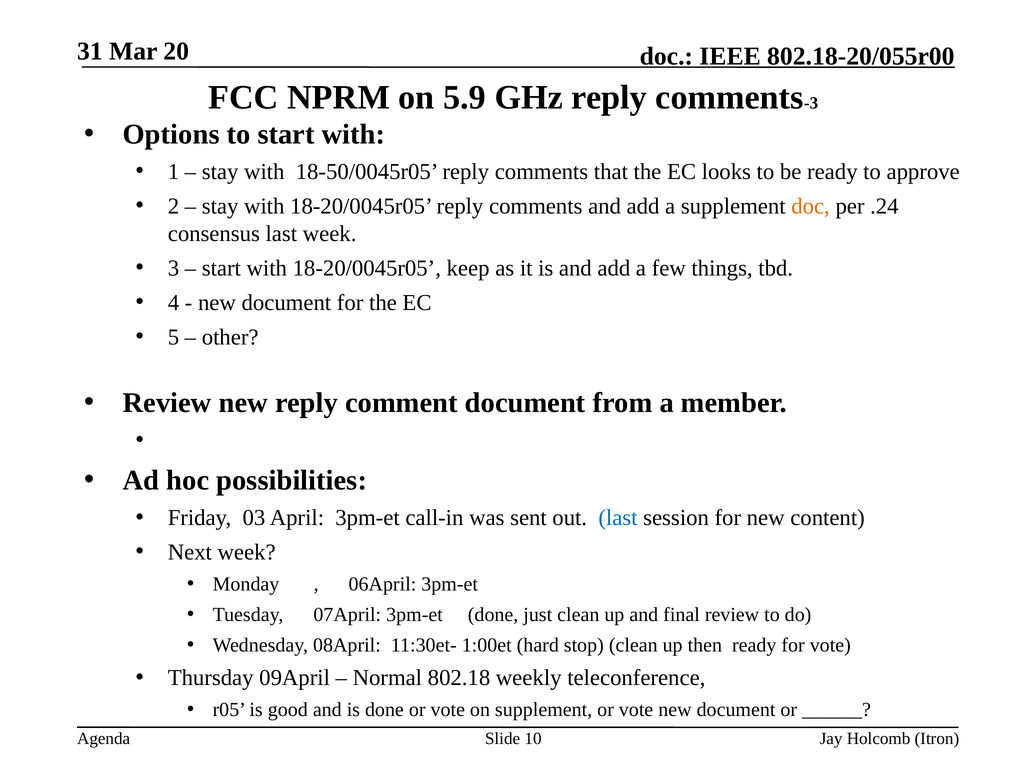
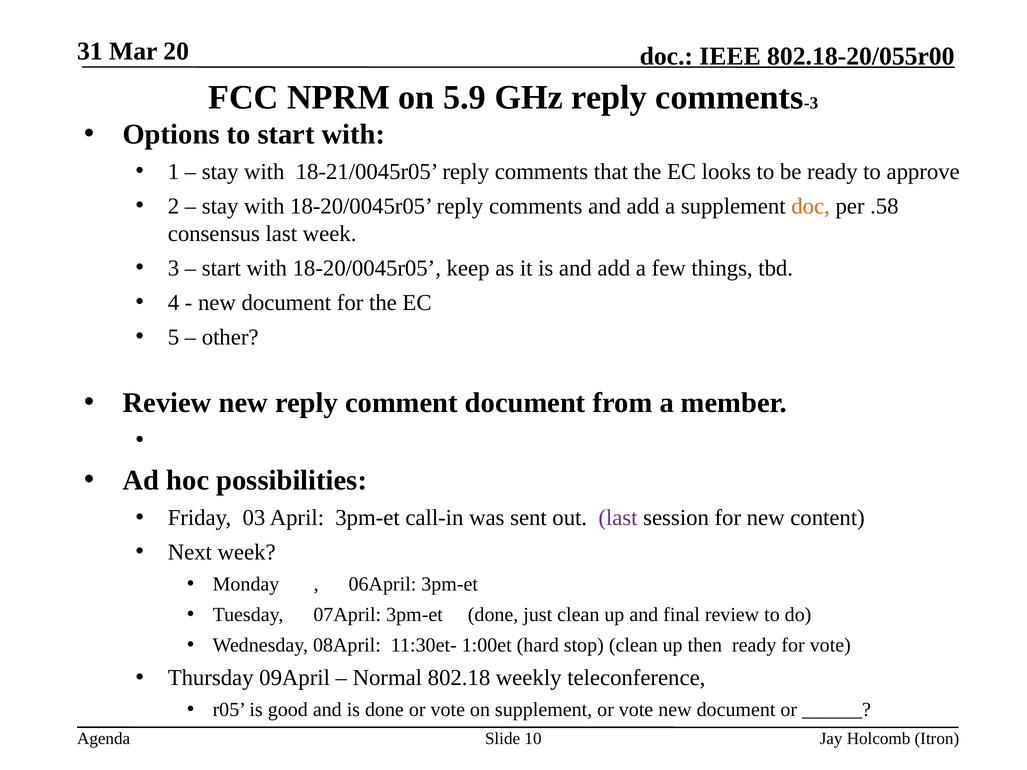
18-50/0045r05: 18-50/0045r05 -> 18-21/0045r05 (367, 172)
.24: .24 -> .58 (884, 206)
last colour: blue -> purple (618, 518)
